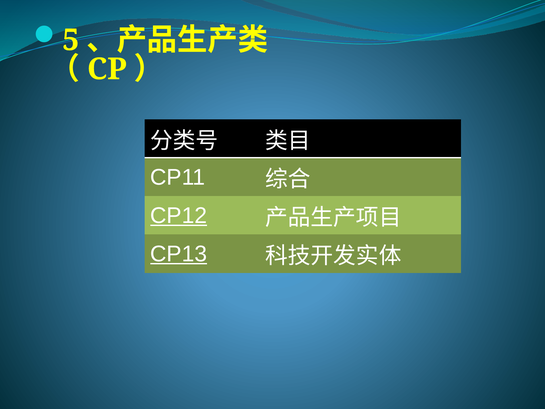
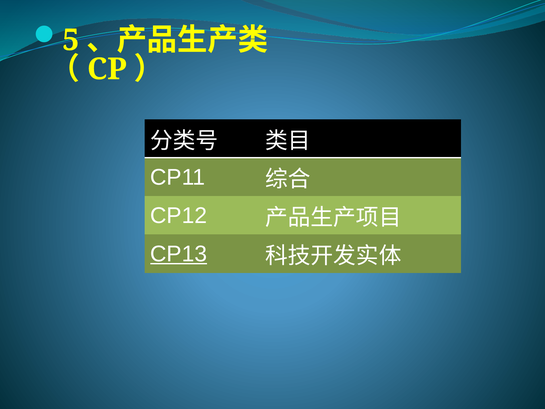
CP12 underline: present -> none (179, 215)
